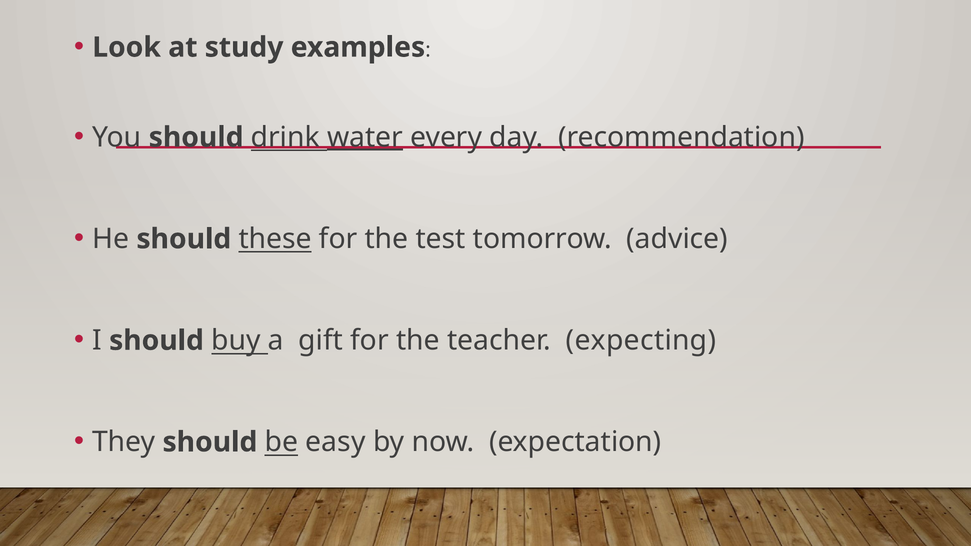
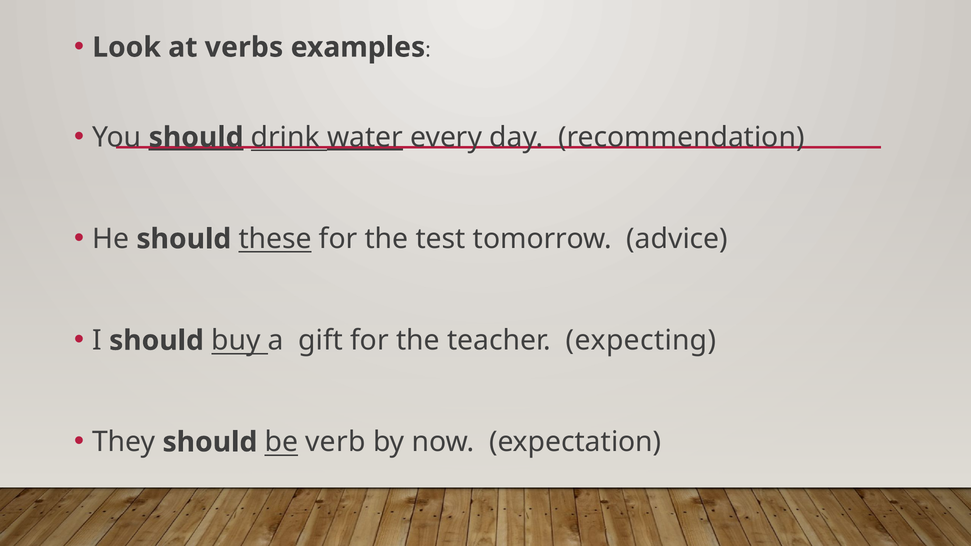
study: study -> verbs (244, 47)
should underline: none -> present (196, 137)
easy: easy -> verb (335, 442)
